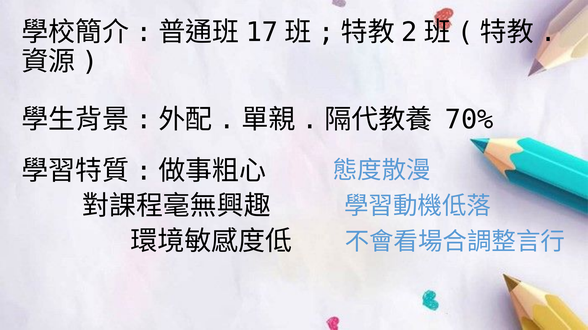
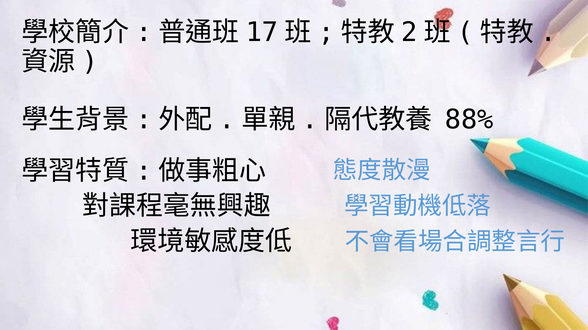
70%: 70% -> 88% (469, 120)
